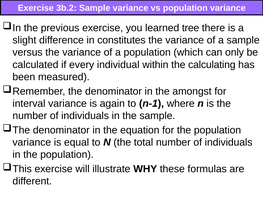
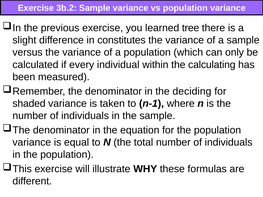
amongst: amongst -> deciding (192, 91)
interval: interval -> shaded (29, 104)
again: again -> taken (112, 104)
